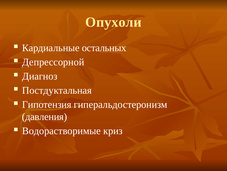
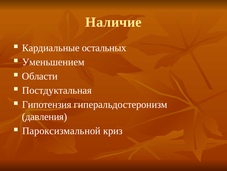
Опухоли: Опухоли -> Наличие (113, 22)
Депрессорной: Депрессорной -> Уменьшением (53, 62)
Диагноз: Диагноз -> Области (40, 76)
Водорастворимые: Водорастворимые -> Пароксизмальной (61, 130)
